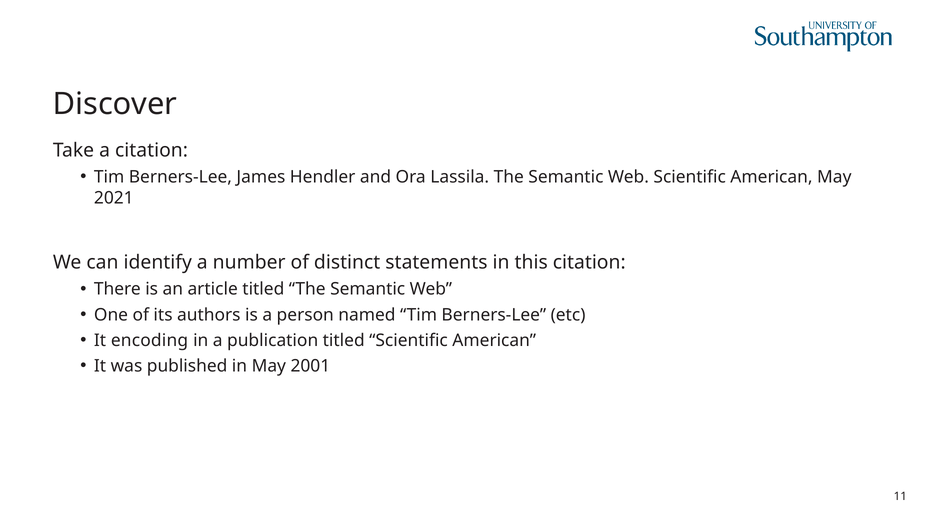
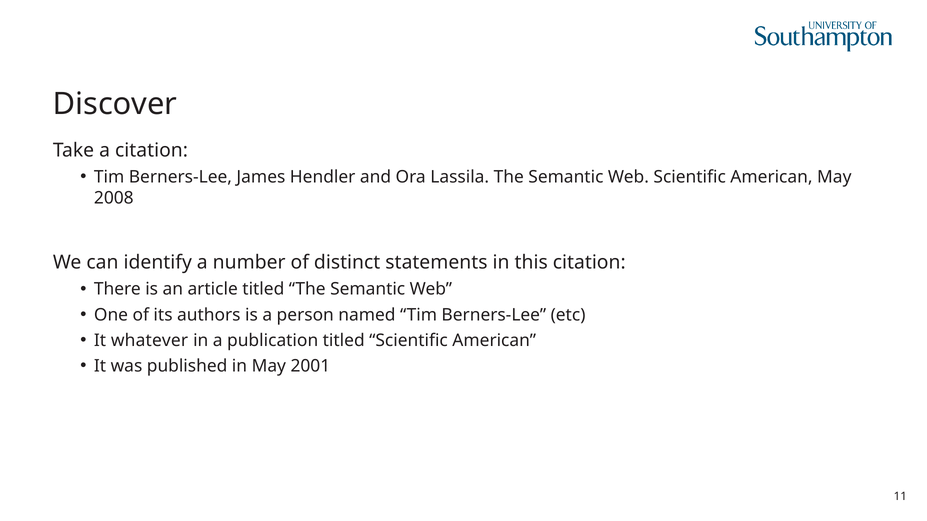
2021: 2021 -> 2008 (114, 198)
encoding: encoding -> whatever (150, 341)
